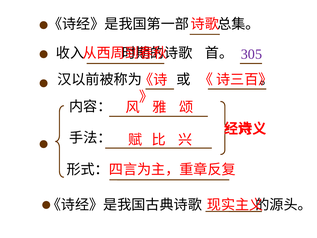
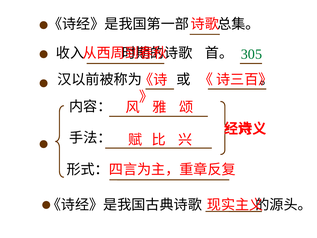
305 colour: purple -> green (251, 54)
